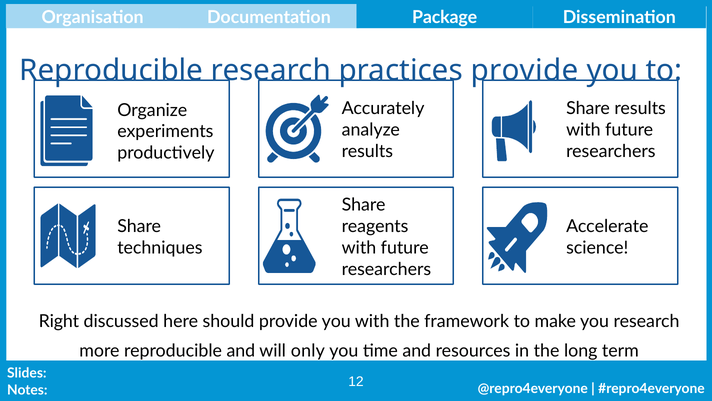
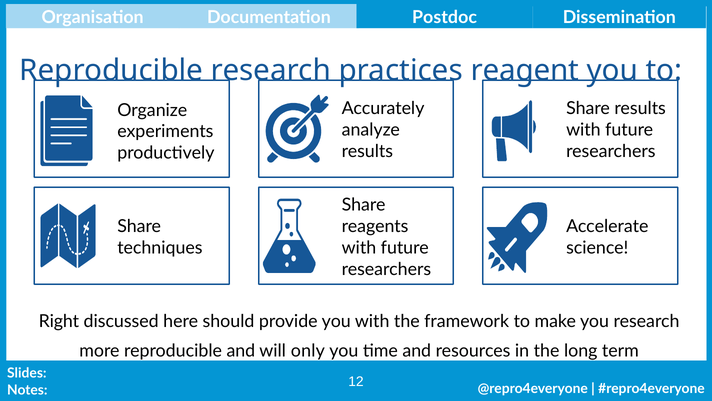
Package: Package -> Postdoc (445, 17)
practices provide: provide -> reagent (525, 70)
